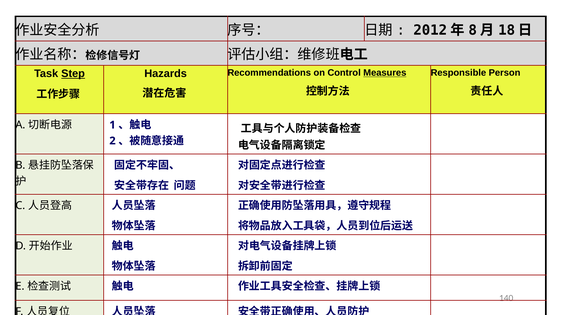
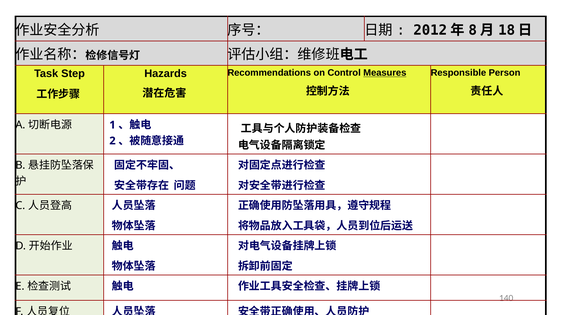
Step underline: present -> none (73, 74)
